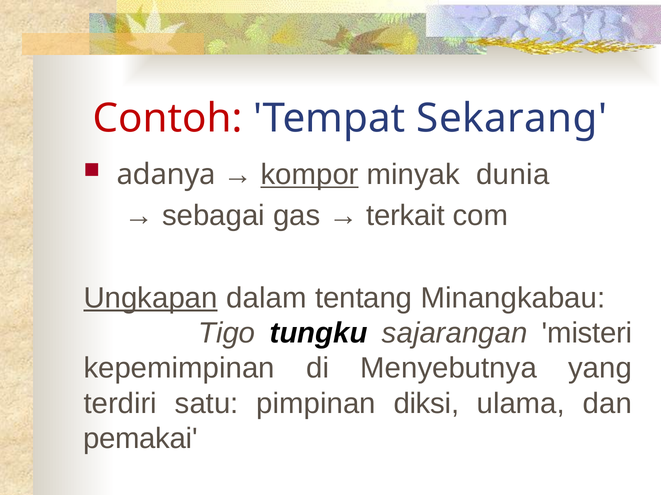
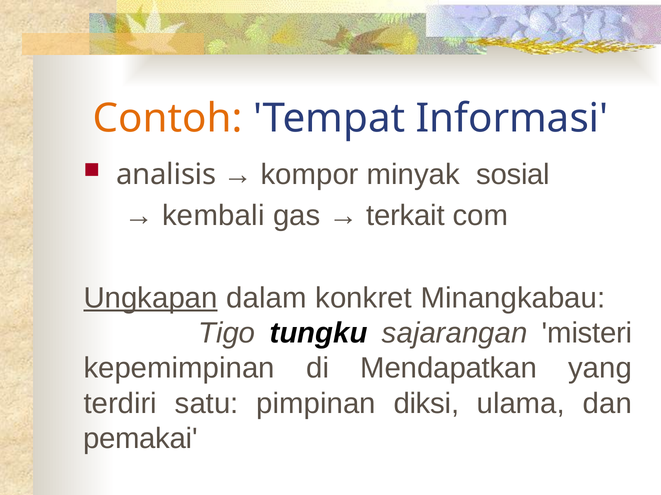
Contoh colour: red -> orange (168, 119)
Sekarang: Sekarang -> Informasi (512, 119)
adanya: adanya -> analisis (166, 175)
kompor underline: present -> none (310, 175)
dunia: dunia -> sosial (513, 175)
sebagai: sebagai -> kembali (213, 216)
tentang: tentang -> konkret (364, 298)
Menyebutnya: Menyebutnya -> Mendapatkan (449, 369)
